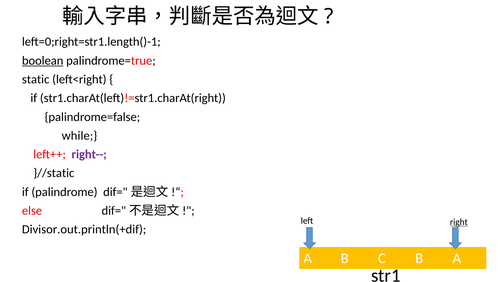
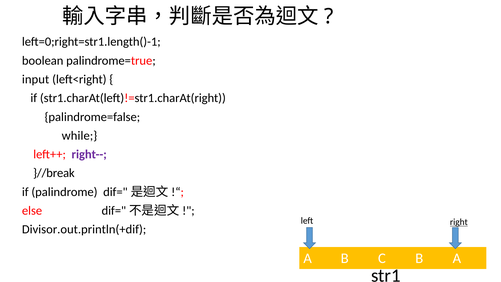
boolean underline: present -> none (43, 61)
static: static -> input (36, 79)
}//static: }//static -> }//break (54, 173)
